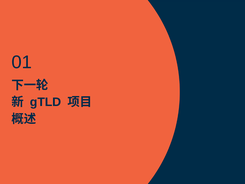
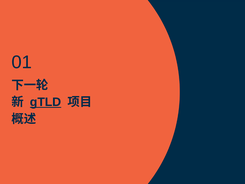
gTLD underline: none -> present (46, 102)
